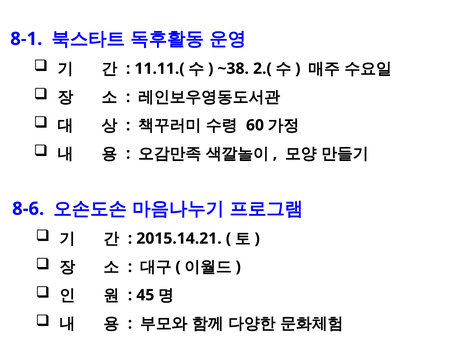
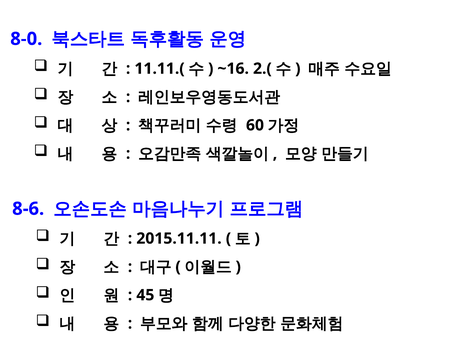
8-1: 8-1 -> 8-0 (26, 39)
~38: ~38 -> ~16 (233, 69)
2015.14.21: 2015.14.21 -> 2015.11.11 (179, 239)
